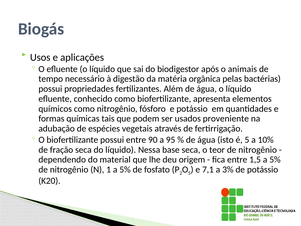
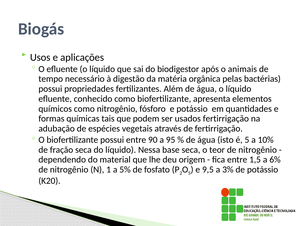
usados proveniente: proveniente -> fertirrigação (226, 119)
1,5 a 5%: 5% -> 6% (275, 159)
7,1: 7,1 -> 9,5 (208, 169)
